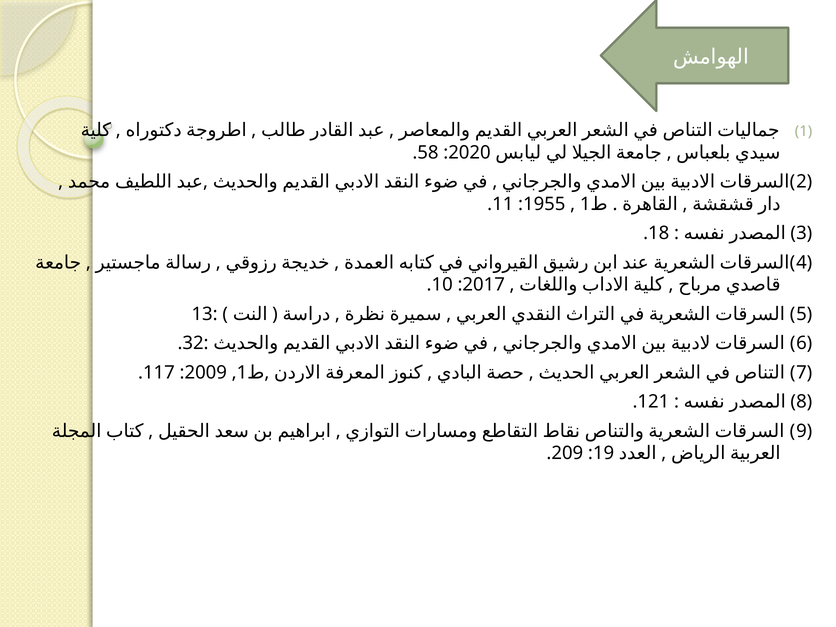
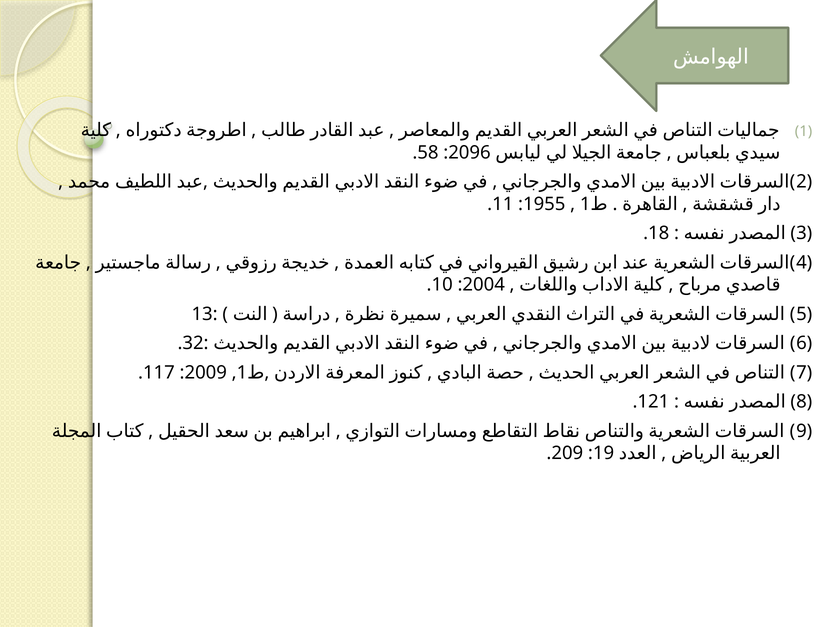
2020: 2020 -> 2096 (469, 153)
2017: 2017 -> 2004 (484, 285)
